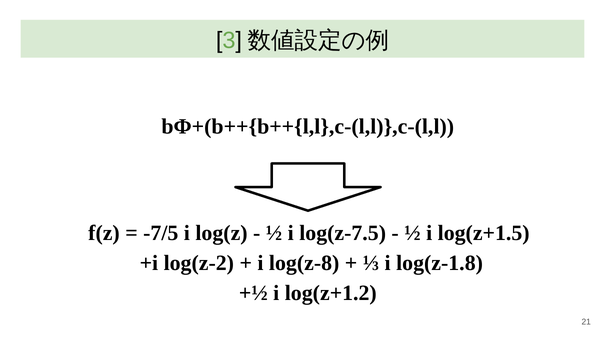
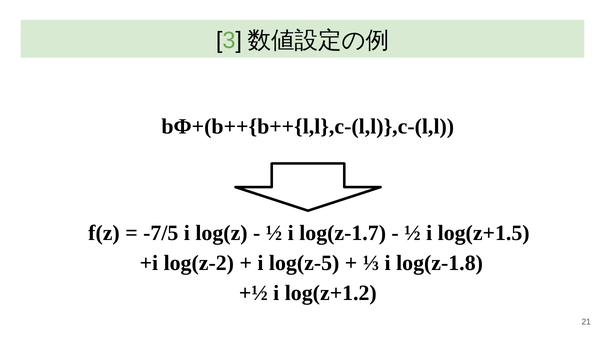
log(z-7.5: log(z-7.5 -> log(z-1.7 (343, 233)
log(z-8: log(z-8 -> log(z-5 (304, 263)
